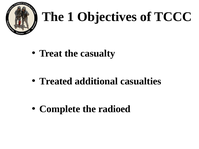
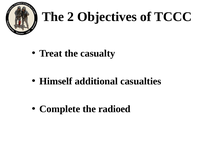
1: 1 -> 2 (71, 17)
Treated: Treated -> Himself (56, 81)
